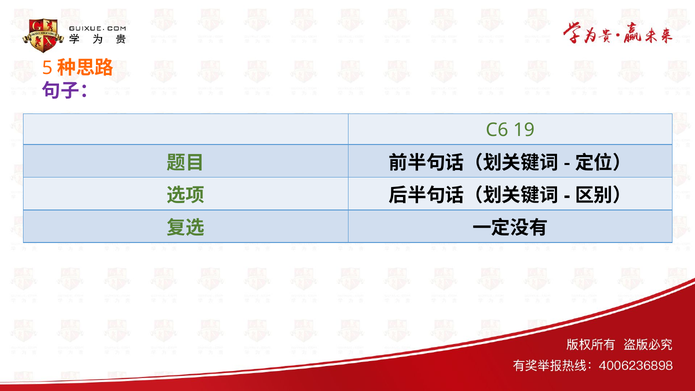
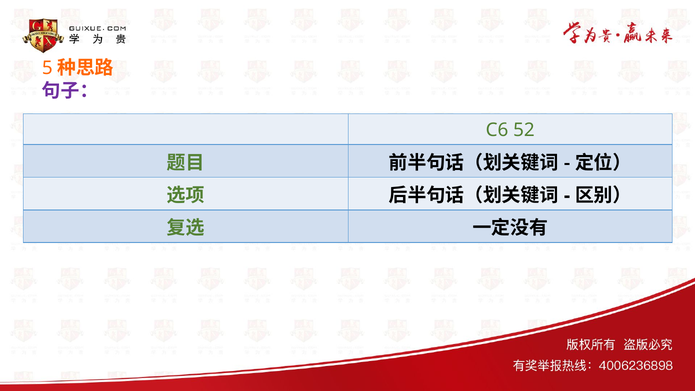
19: 19 -> 52 (524, 130)
